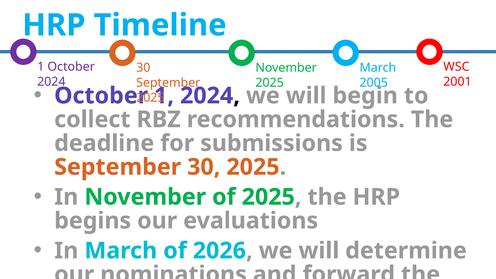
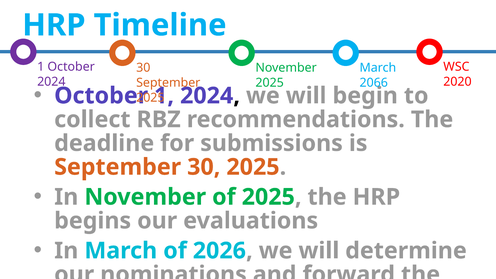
2001: 2001 -> 2020 (457, 82)
2005: 2005 -> 2066 (374, 83)
